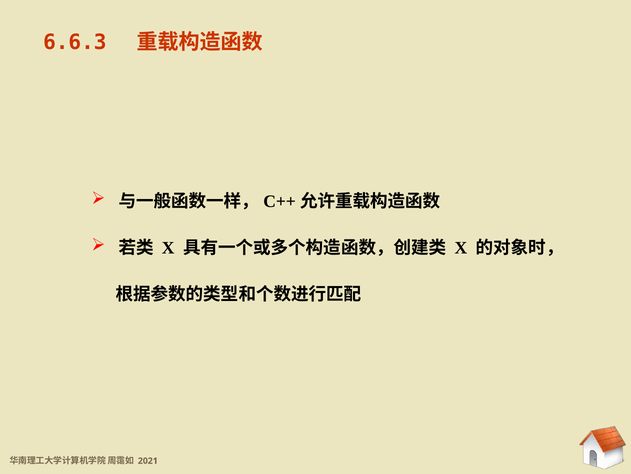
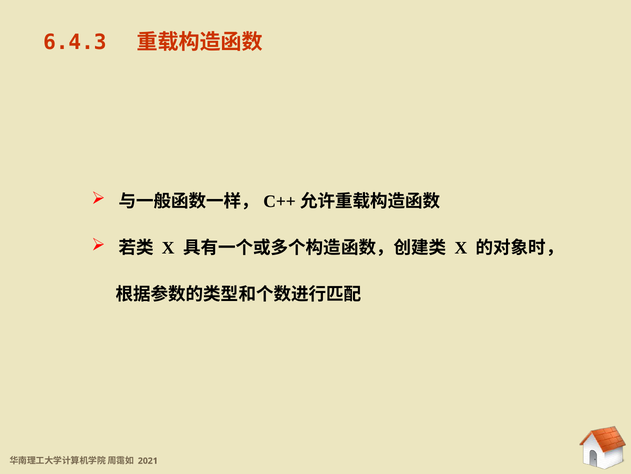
6.6.3: 6.6.3 -> 6.4.3 (75, 42)
